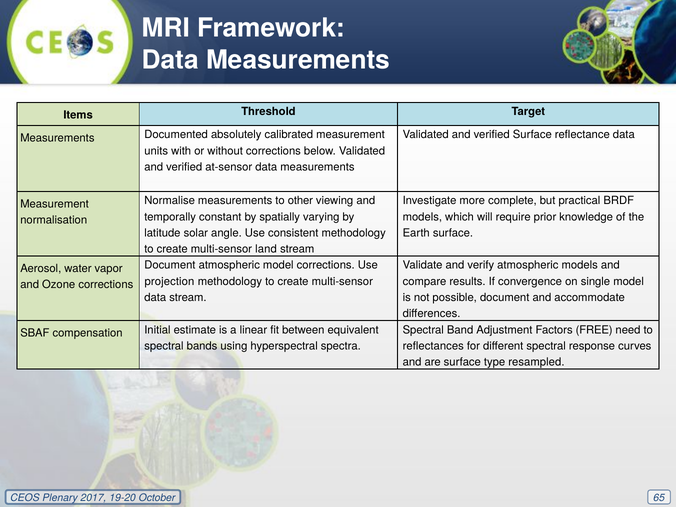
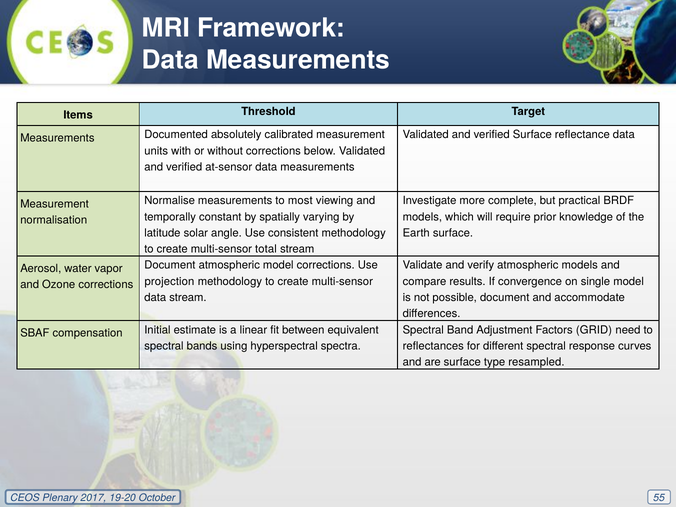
other: other -> most (300, 201)
land: land -> total (266, 249)
FREE: FREE -> GRID (594, 330)
65: 65 -> 55 (659, 498)
